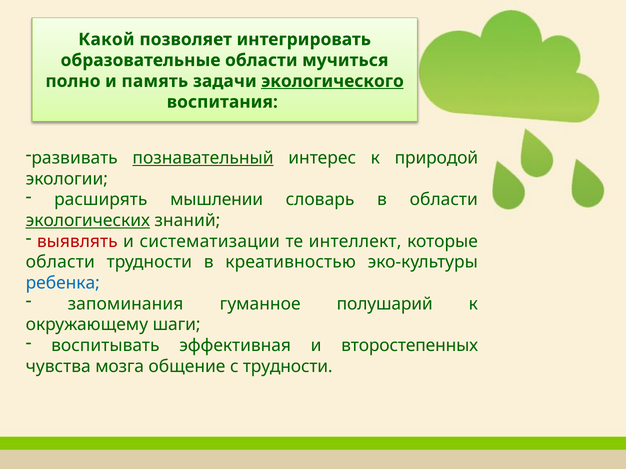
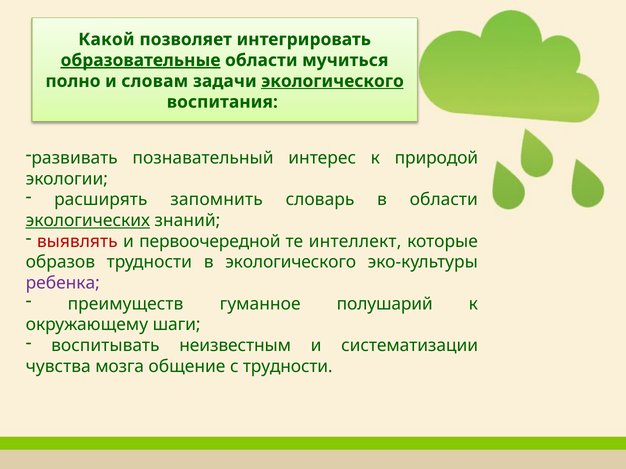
образовательные underline: none -> present (141, 60)
память: память -> словам (155, 81)
познавательный underline: present -> none (203, 158)
мышлении: мышлении -> запомнить (217, 200)
систематизации: систематизации -> первоочередной (210, 242)
области: области -> образов (60, 262)
в креативностью: креативностью -> экологического (291, 262)
ребенка colour: blue -> purple (63, 283)
запоминания: запоминания -> преимуществ (126, 304)
эффективная: эффективная -> неизвестным (235, 346)
второстепенных: второстепенных -> систематизации (410, 346)
